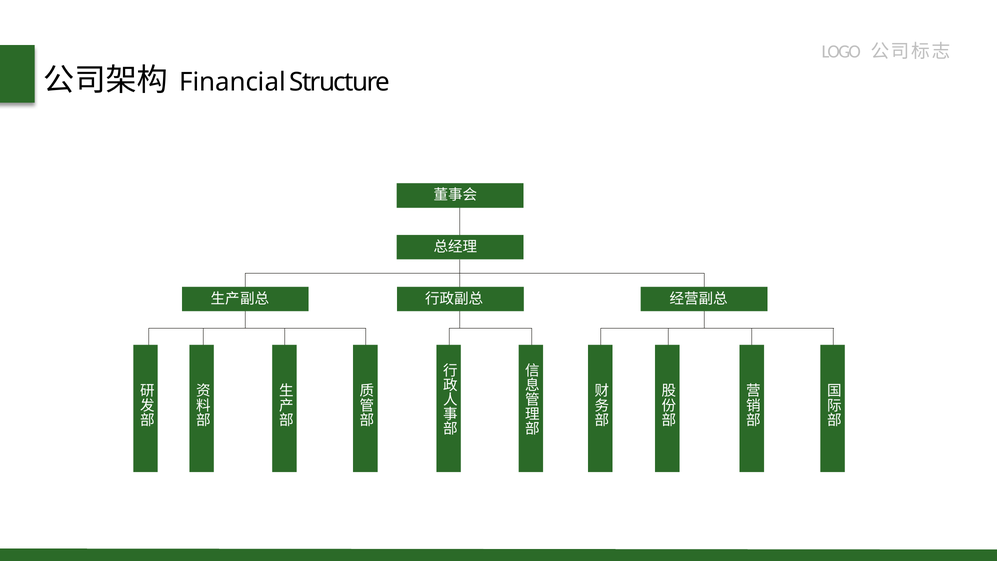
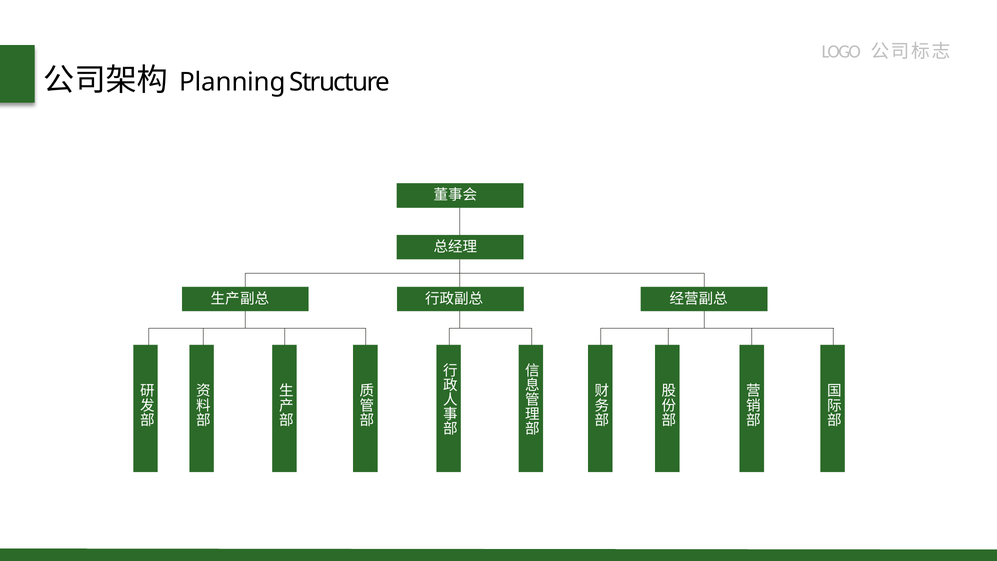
Financial: Financial -> Planning (233, 82)
